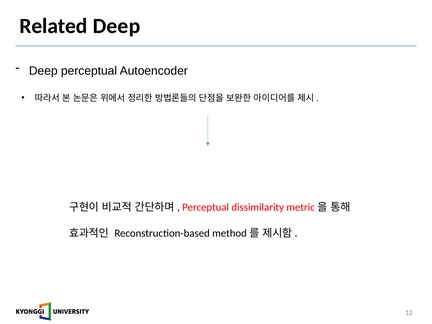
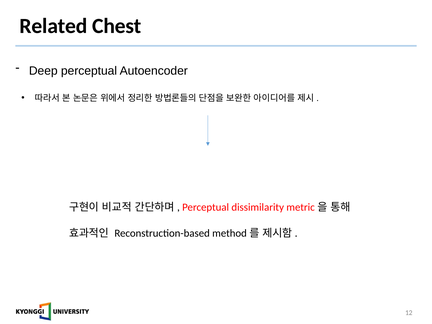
Related Deep: Deep -> Chest (117, 26)
